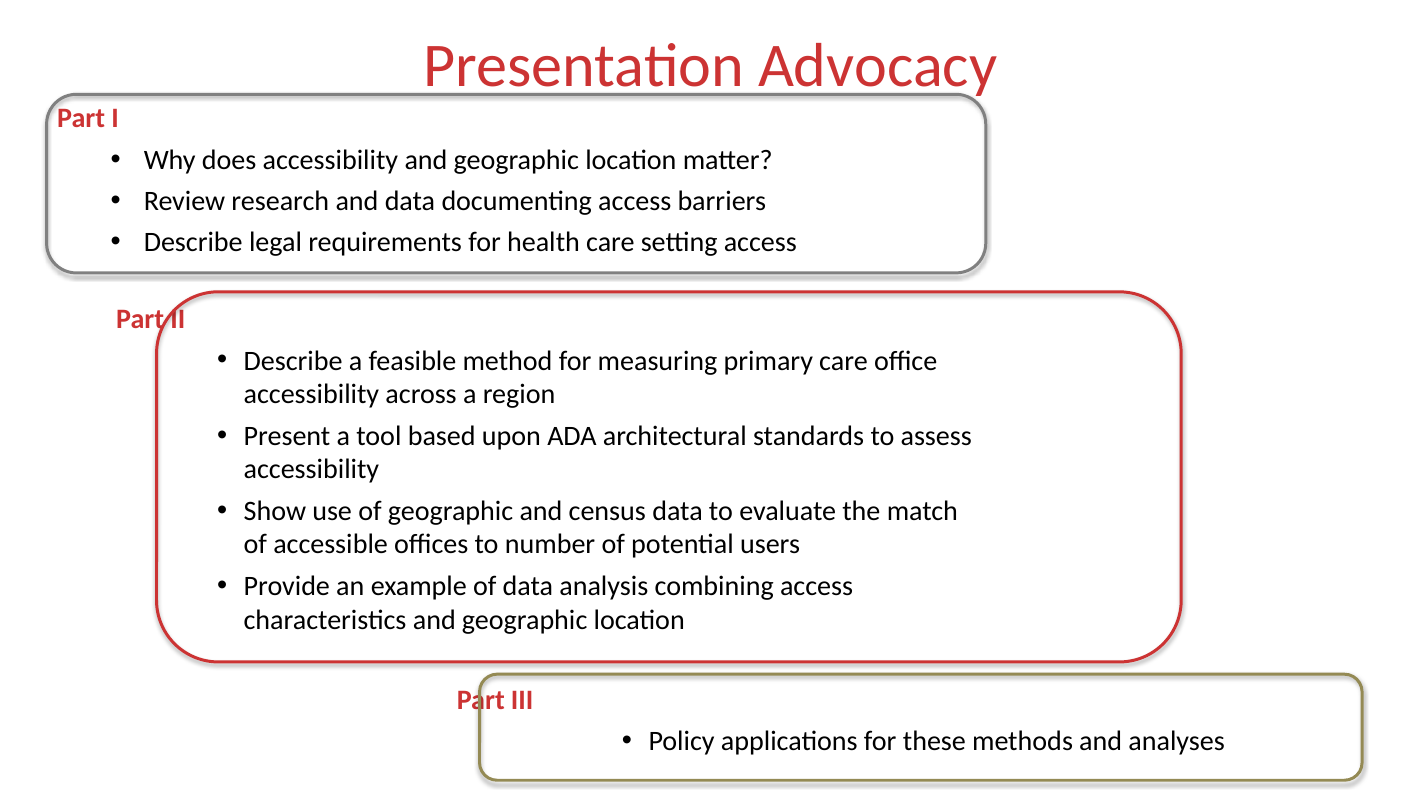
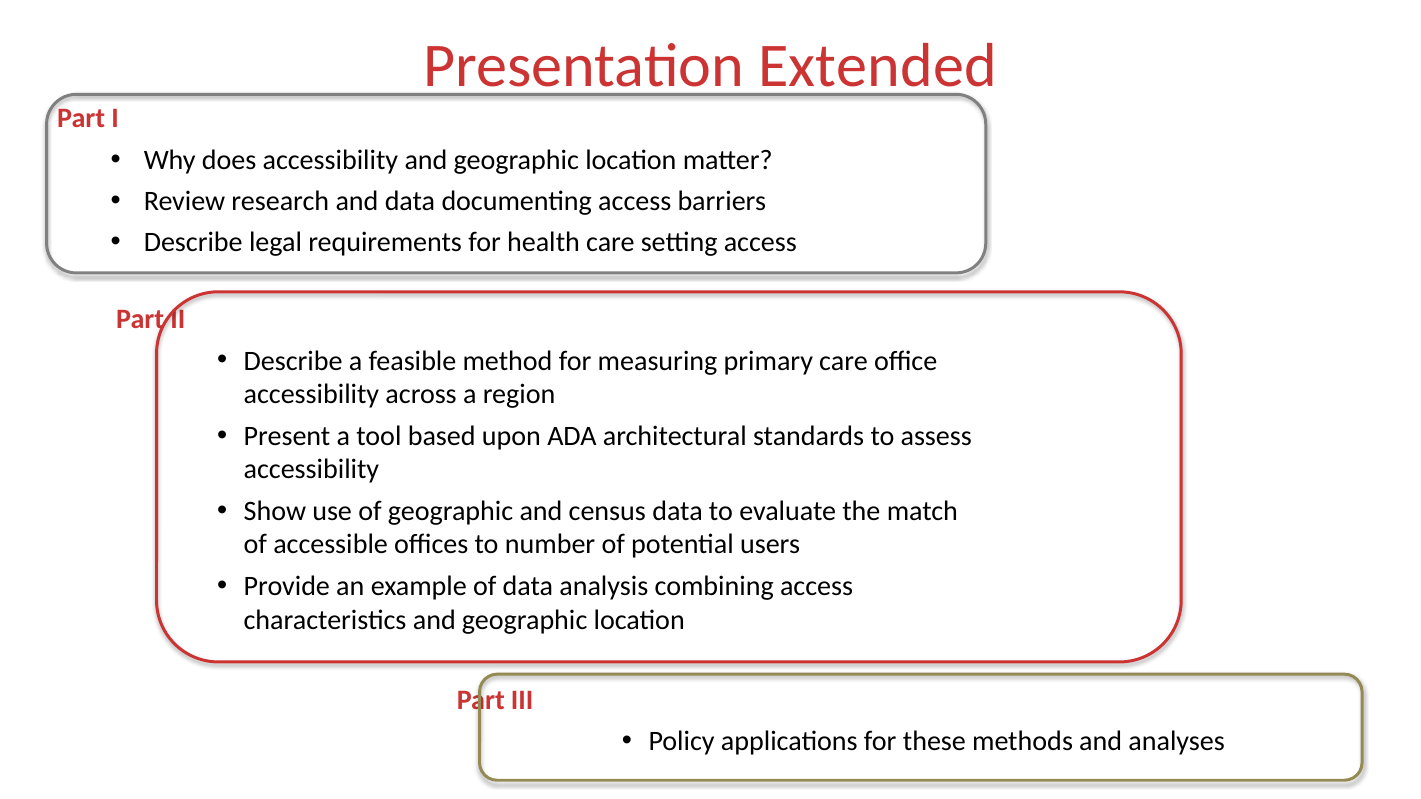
Advocacy: Advocacy -> Extended (877, 66)
